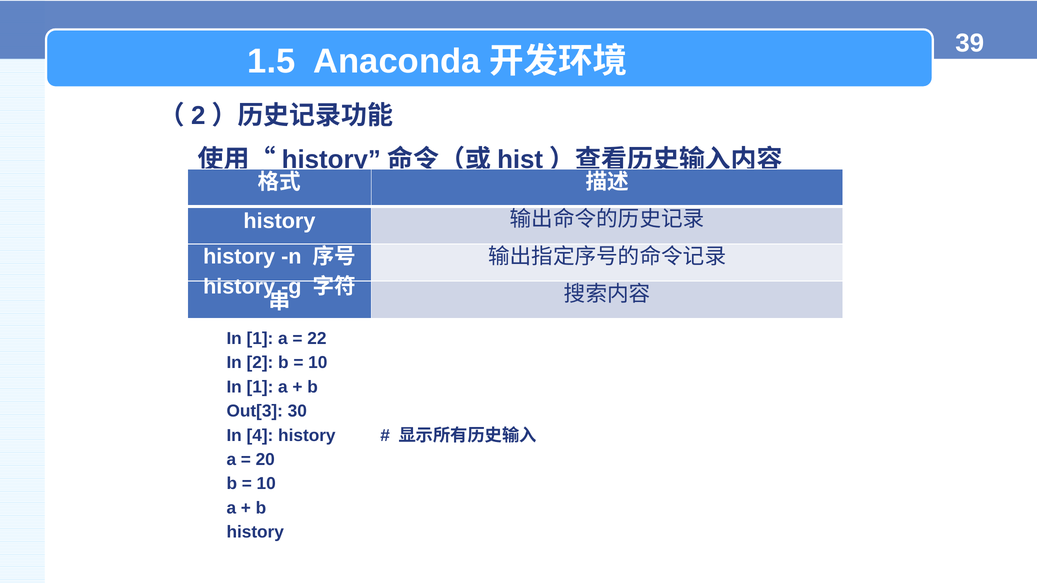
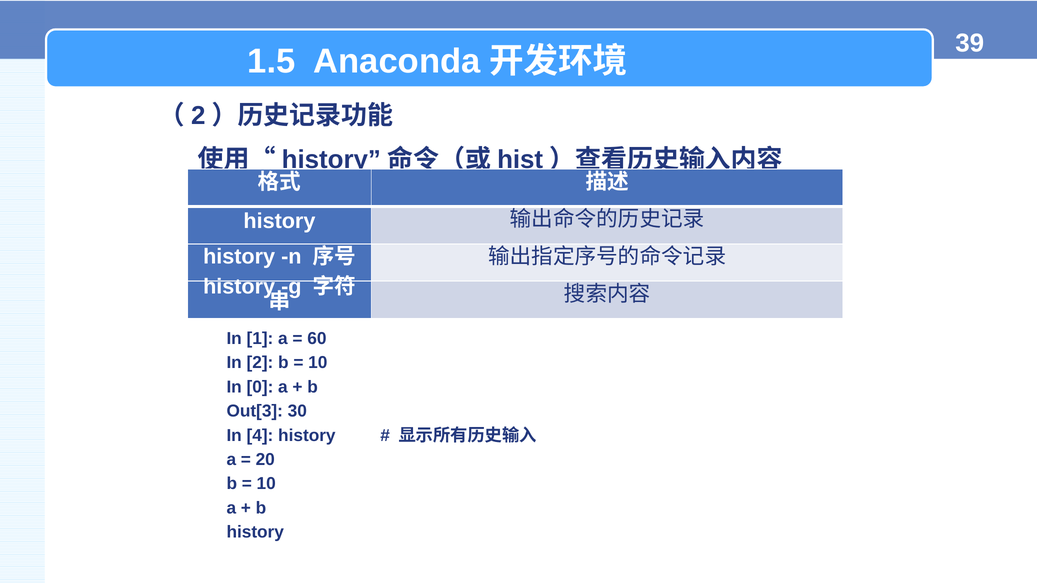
22: 22 -> 60 (317, 339)
1: 1 -> 0 (260, 387)
